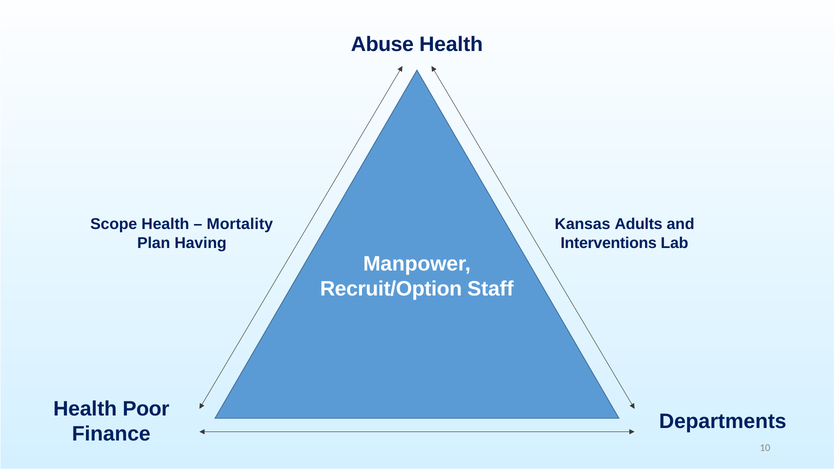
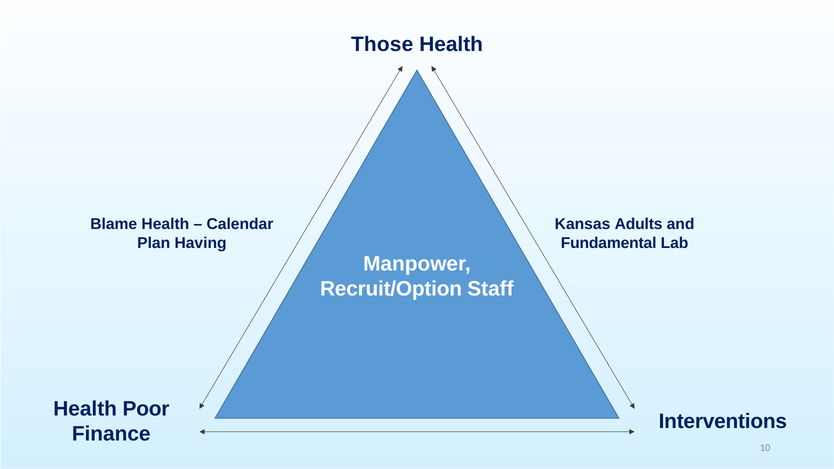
Abuse: Abuse -> Those (382, 44)
Scope: Scope -> Blame (114, 224)
Mortality: Mortality -> Calendar (240, 224)
Interventions: Interventions -> Fundamental (609, 243)
Departments: Departments -> Interventions (723, 422)
